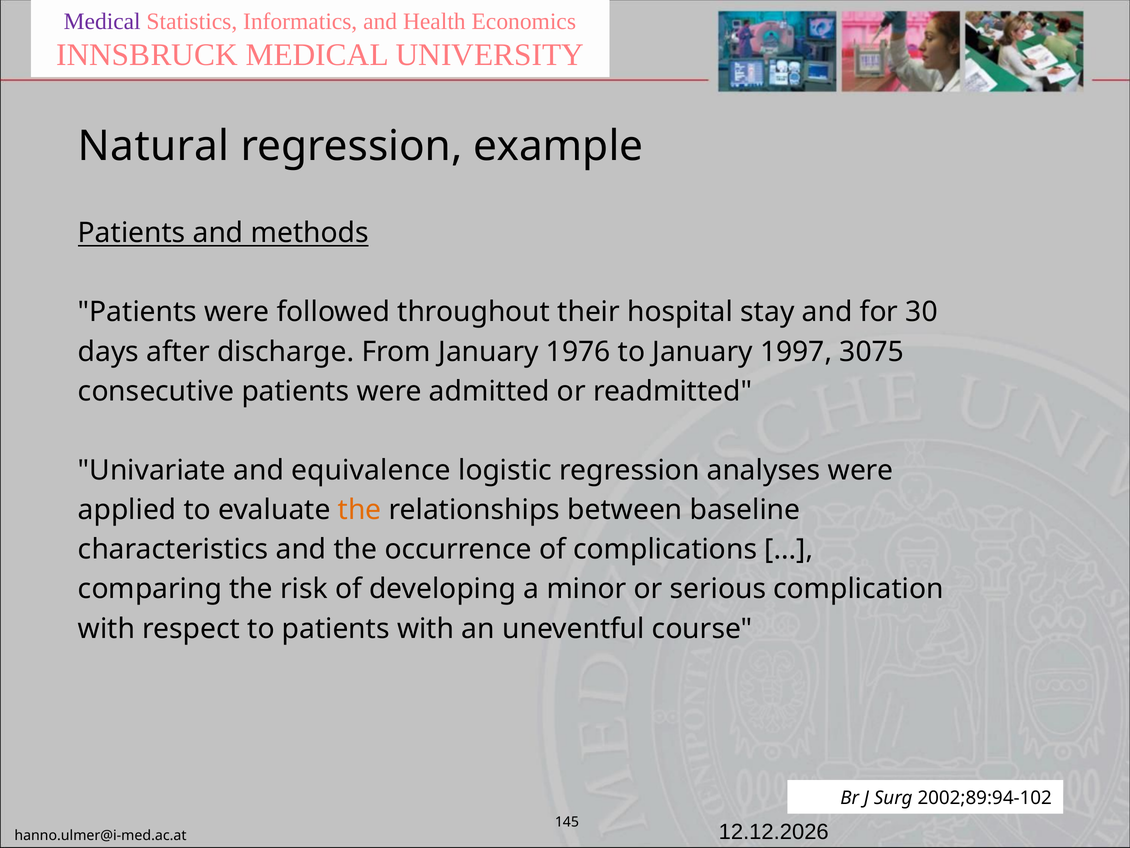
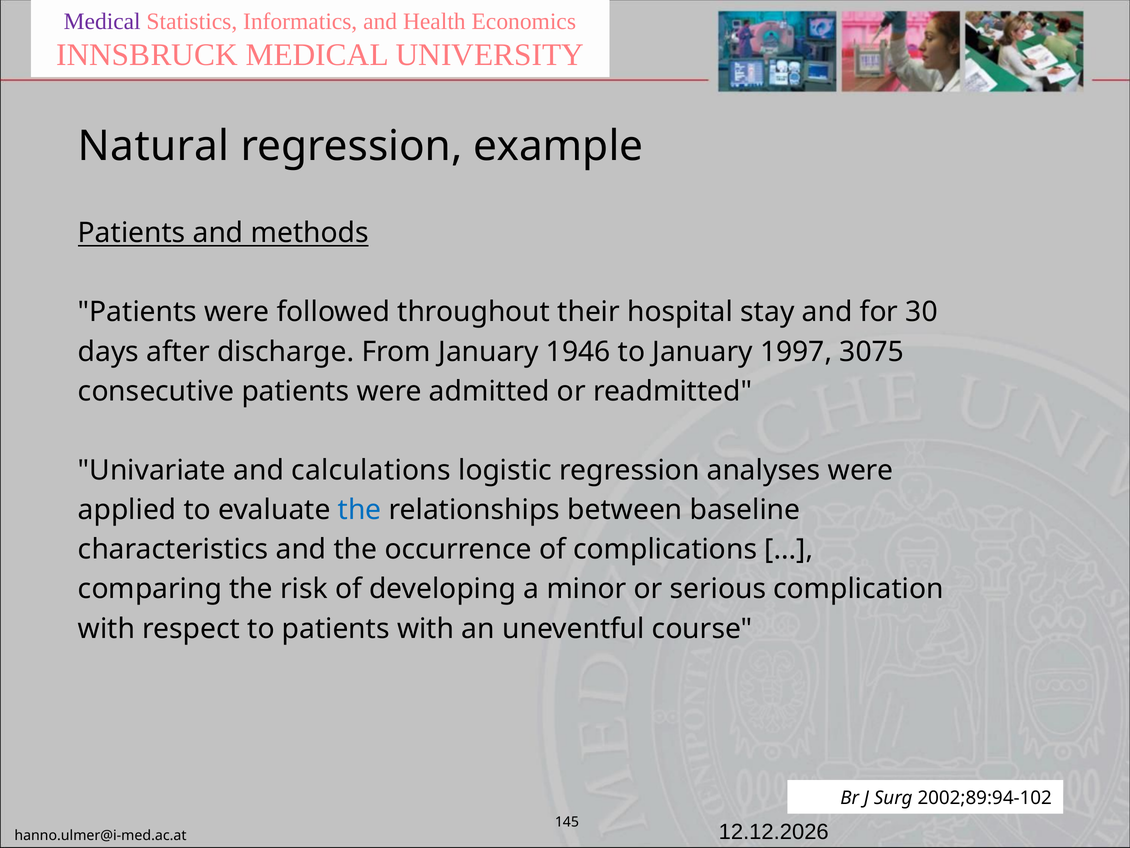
1976: 1976 -> 1946 (578, 352)
equivalence: equivalence -> calculations (371, 470)
the colour: orange -> blue (360, 510)
